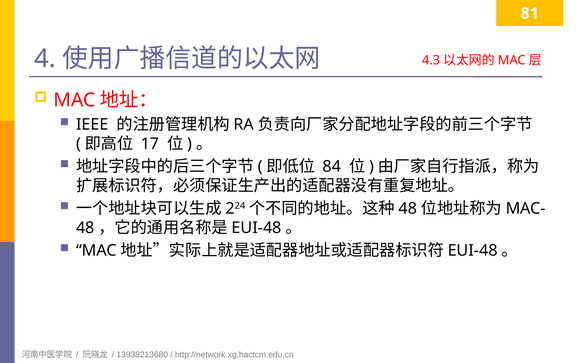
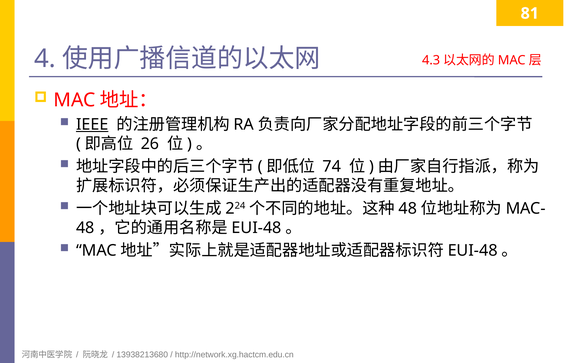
IEEE underline: none -> present (92, 125)
17: 17 -> 26 (150, 144)
84: 84 -> 74 (332, 167)
